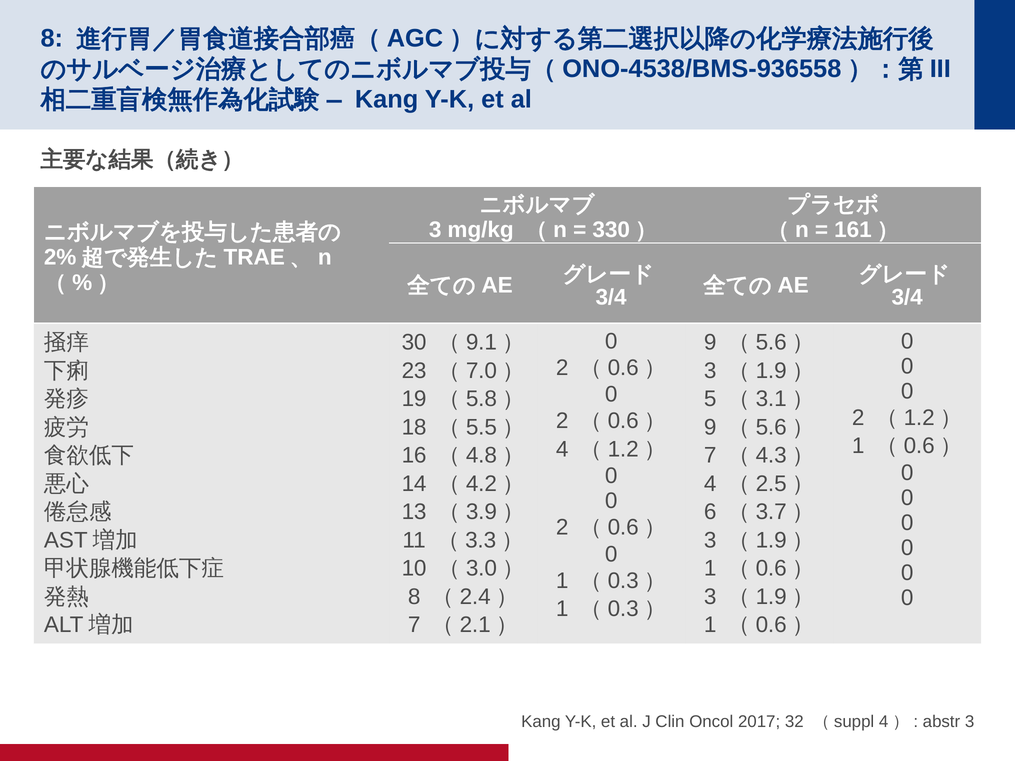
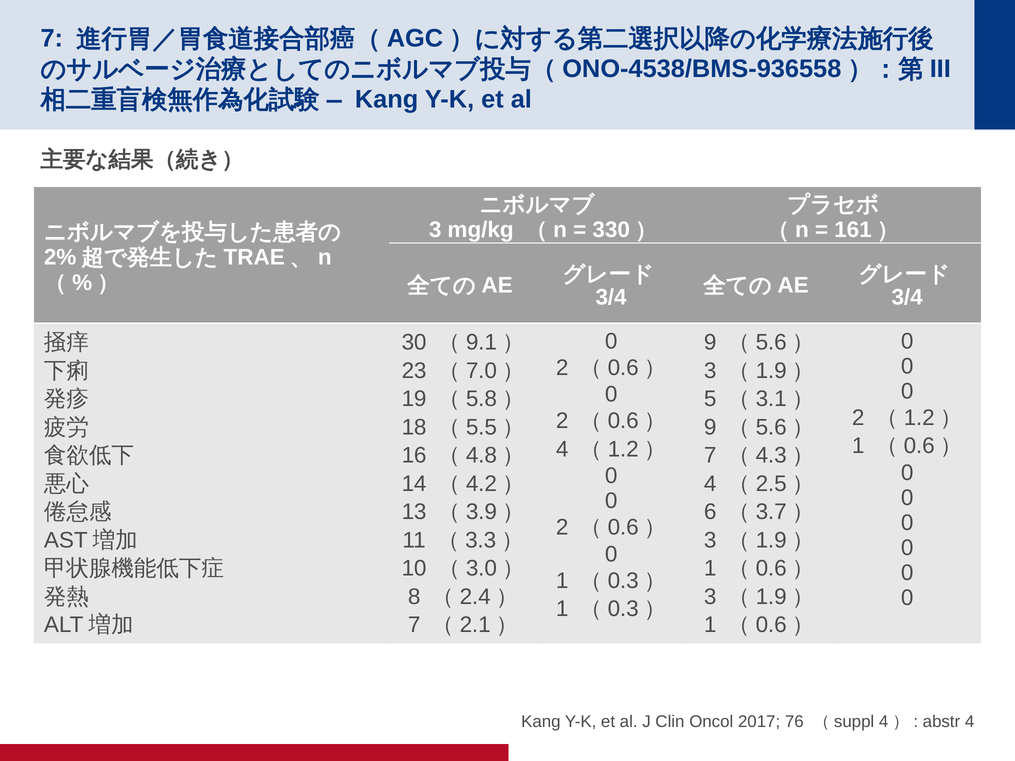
8: 8 -> 7 (52, 39)
32: 32 -> 76 (794, 722)
abstr 3: 3 -> 4 (970, 722)
